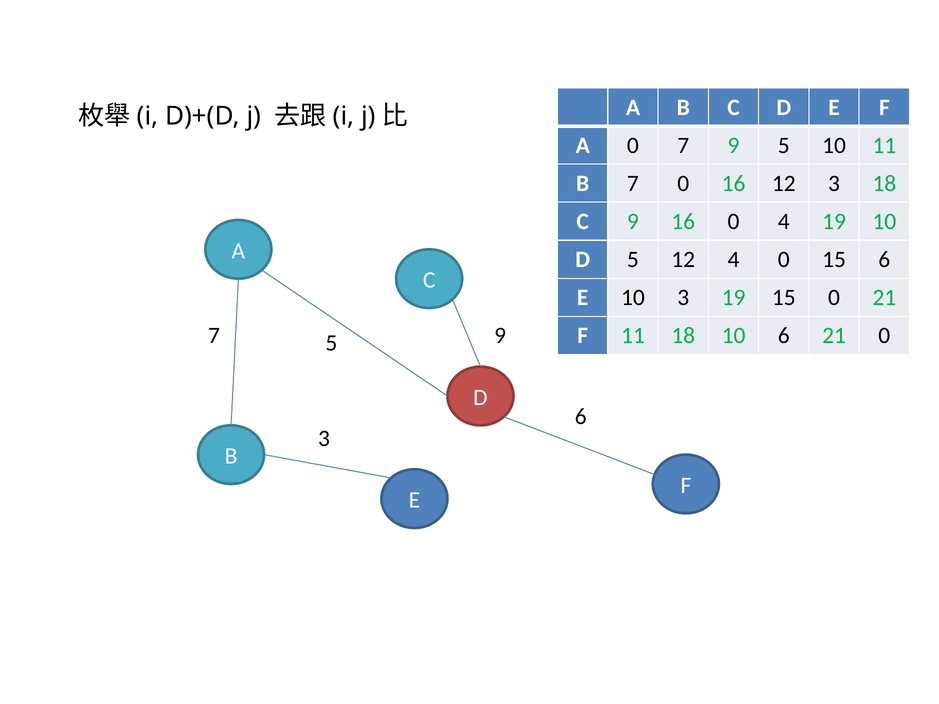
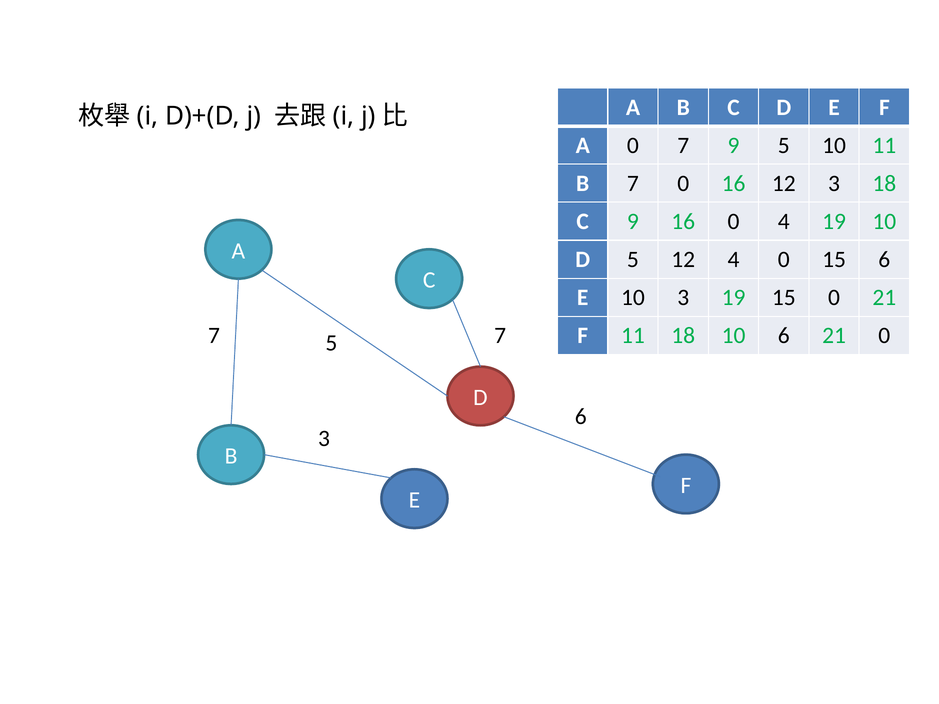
5 9: 9 -> 7 (500, 336)
